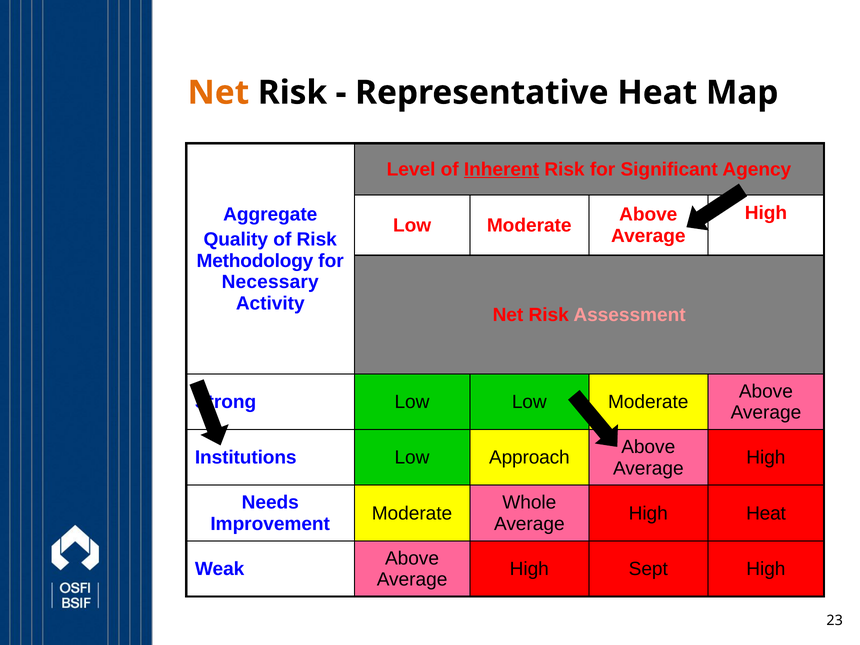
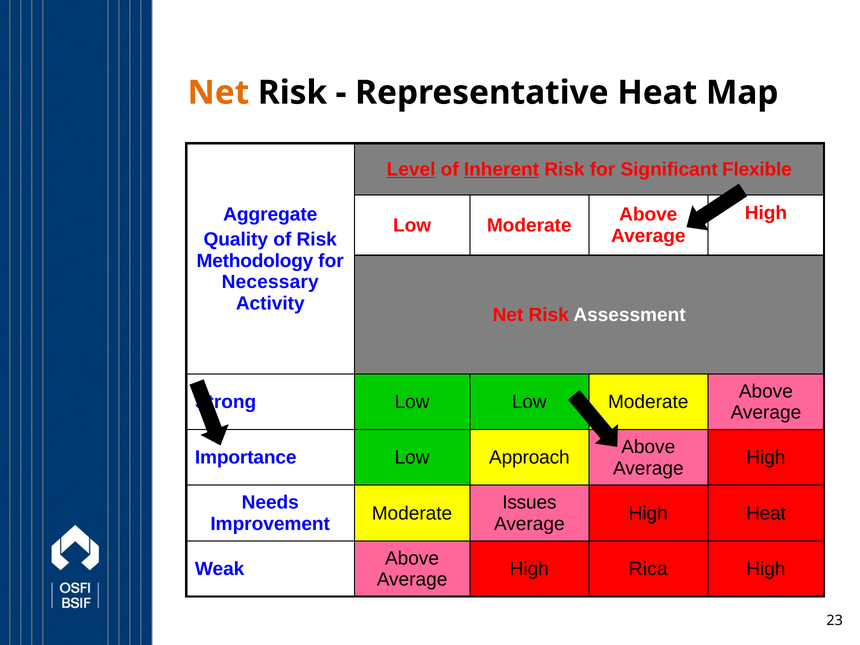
Level underline: none -> present (411, 169)
Agency: Agency -> Flexible (757, 169)
Assessment colour: pink -> white (630, 315)
Institutions: Institutions -> Importance (246, 458)
Whole: Whole -> Issues (529, 503)
Sept: Sept -> Rica (648, 569)
